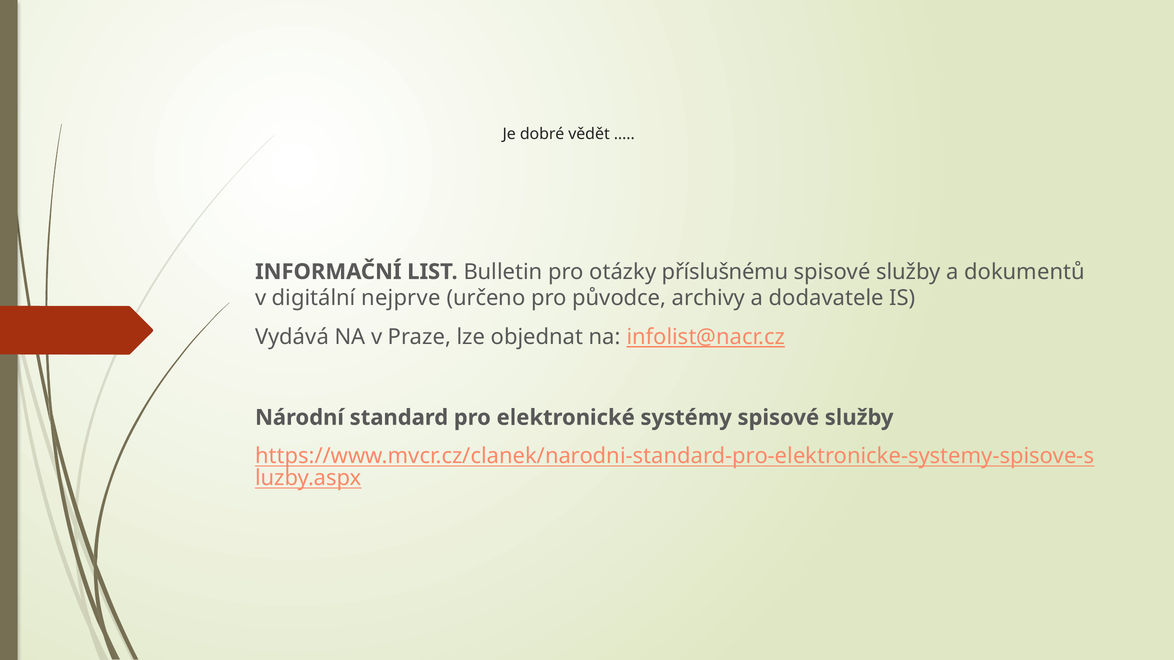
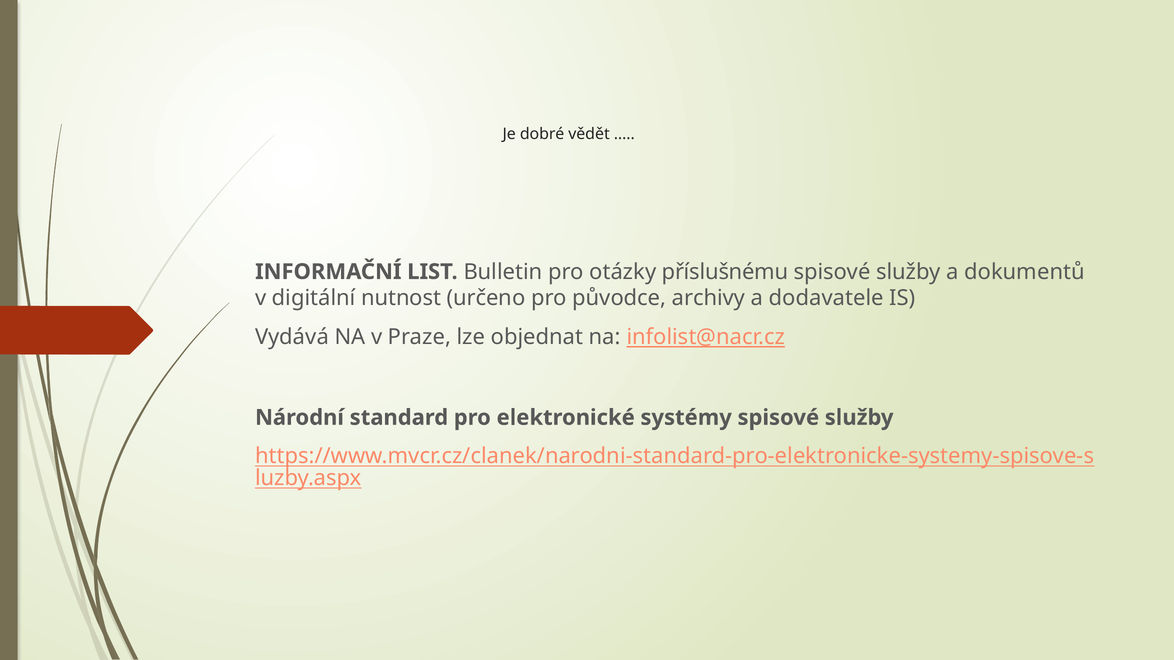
nejprve: nejprve -> nutnost (401, 298)
